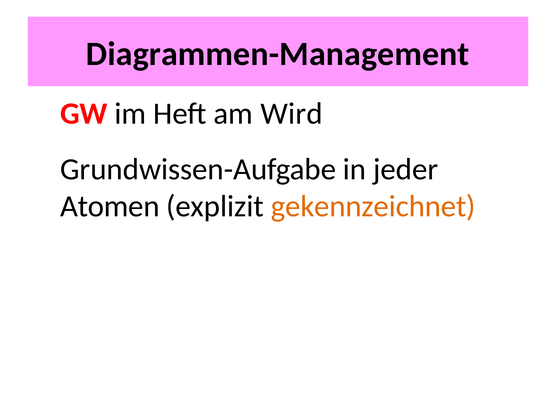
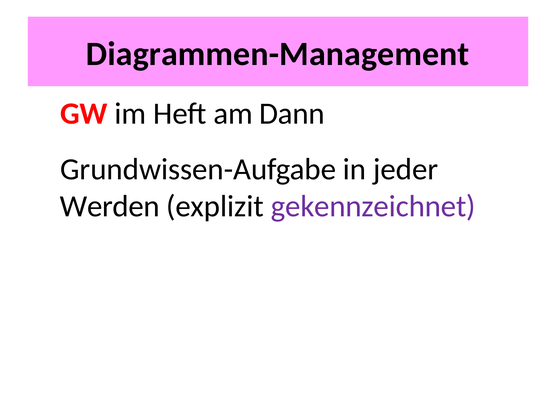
Wird: Wird -> Dann (292, 114)
Atomen: Atomen -> Werden (110, 206)
gekennzeichnet colour: orange -> purple (373, 206)
